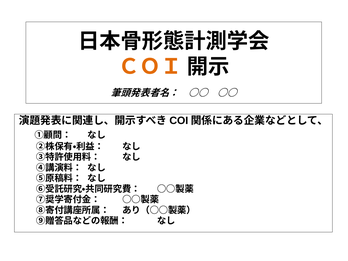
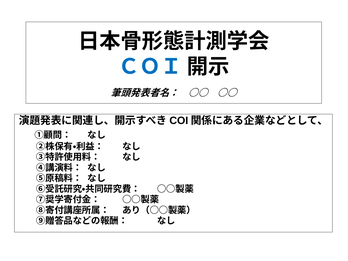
ＣＯＩ colour: orange -> blue (150, 67)
